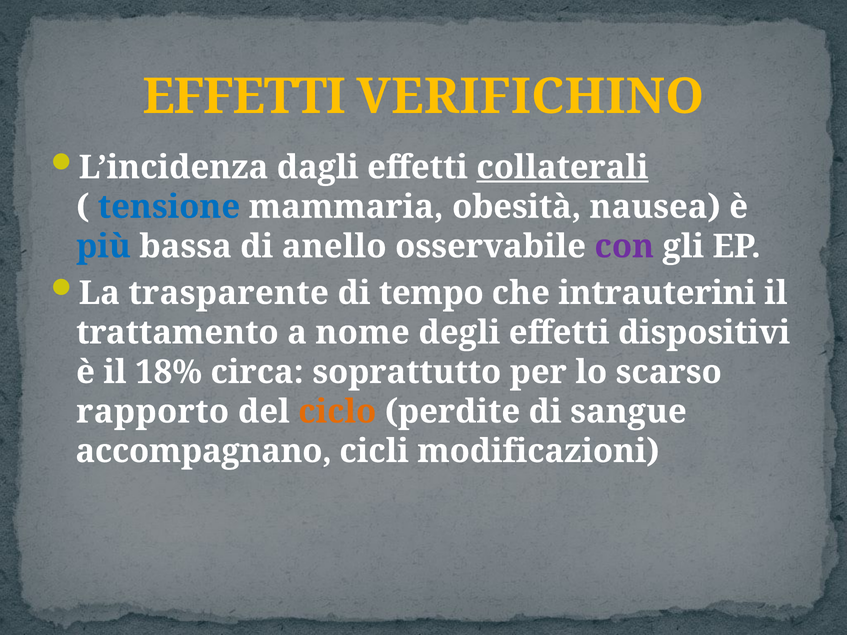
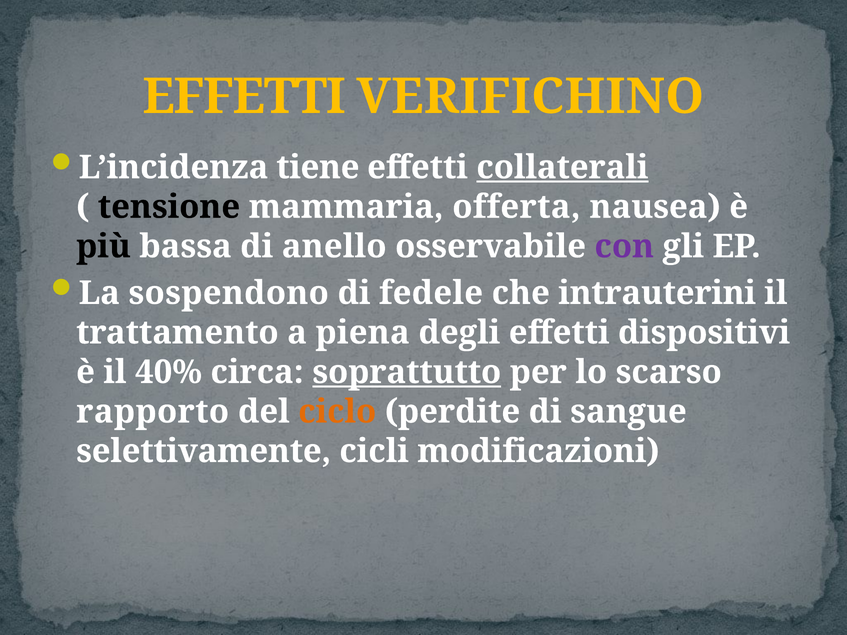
dagli: dagli -> tiene (318, 167)
tensione colour: blue -> black (169, 207)
obesità: obesità -> offerta (516, 207)
più colour: blue -> black (103, 247)
trasparente: trasparente -> sospendono (229, 293)
tempo: tempo -> fedele (431, 293)
nome: nome -> piena (363, 333)
18%: 18% -> 40% (169, 372)
soprattutto underline: none -> present (407, 372)
accompagnano: accompagnano -> selettivamente (204, 451)
